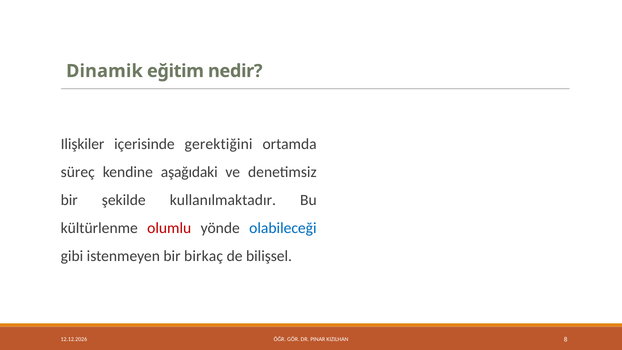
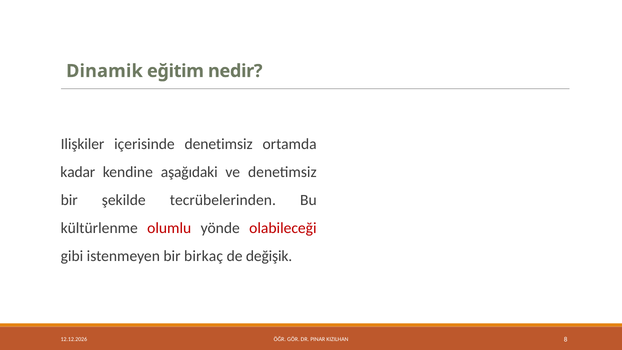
içerisinde gerektiğini: gerektiğini -> denetimsiz (219, 144)
süreç: süreç -> kadar (78, 172)
kullanılmaktadır: kullanılmaktadır -> tecrübelerinden (223, 200)
olabileceği colour: blue -> red (283, 228)
bilişsel: bilişsel -> değişik (269, 256)
